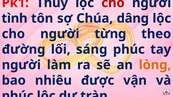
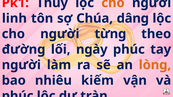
cho colour: red -> orange (113, 3)
tình: tình -> linh (14, 18)
sáng: sáng -> ngày (92, 50)
được: được -> kiếm (97, 81)
